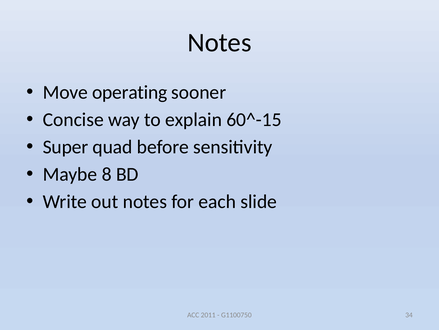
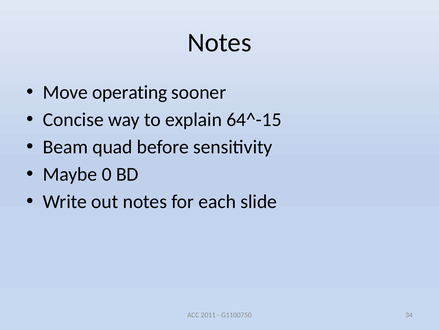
60^-15: 60^-15 -> 64^-15 (254, 119)
Super: Super -> Beam (65, 147)
8: 8 -> 0 (107, 174)
